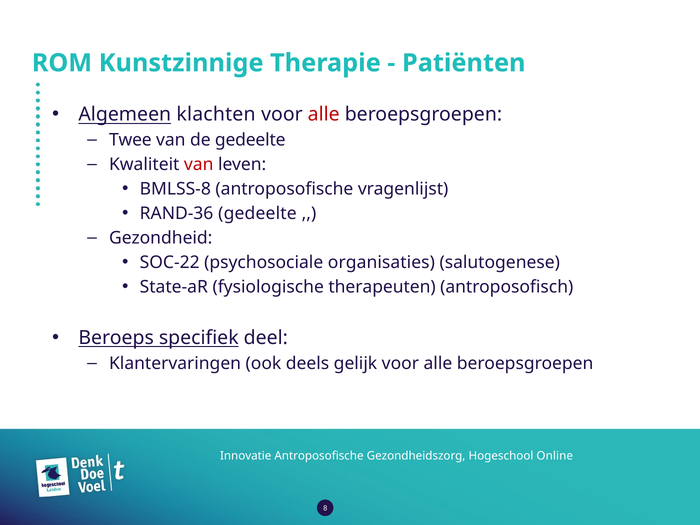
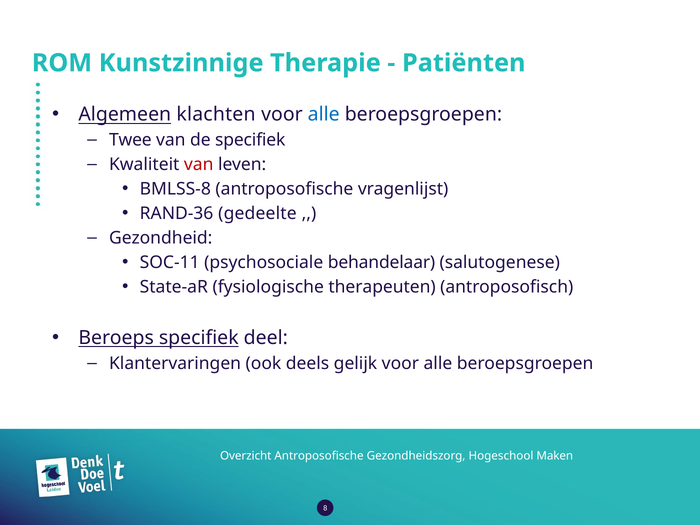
alle colour: red -> blue (324, 114)
de gedeelte: gedeelte -> specifiek (250, 140)
SOC-22: SOC-22 -> SOC-11 (170, 263)
organisaties: organisaties -> behandelaar (382, 263)
Innovatie: Innovatie -> Overzicht (246, 456)
Online: Online -> Maken (555, 456)
